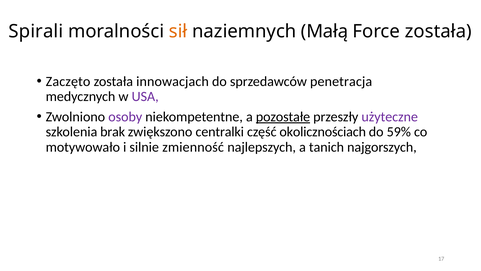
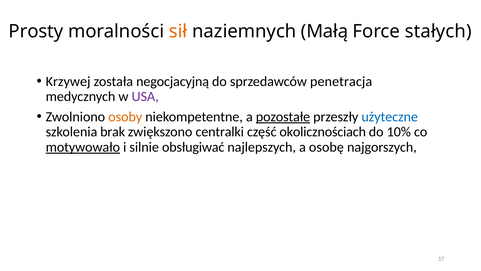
Spirali: Spirali -> Prosty (36, 31)
Force została: została -> stałych (438, 31)
Zaczęto: Zaczęto -> Krzywej (68, 81)
innowacjach: innowacjach -> negocjacyjną (173, 81)
osoby colour: purple -> orange (125, 117)
użyteczne colour: purple -> blue (390, 117)
59%: 59% -> 10% (399, 132)
motywowało underline: none -> present (83, 147)
zmienność: zmienność -> obsługiwać (193, 147)
tanich: tanich -> osobę (326, 147)
